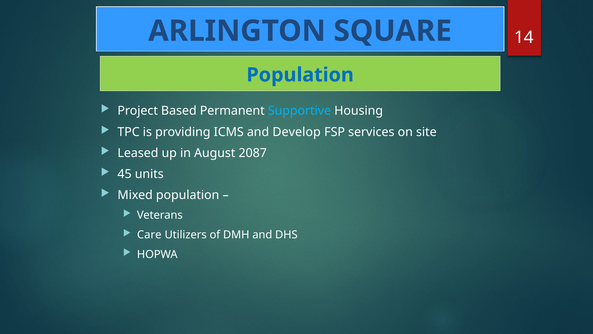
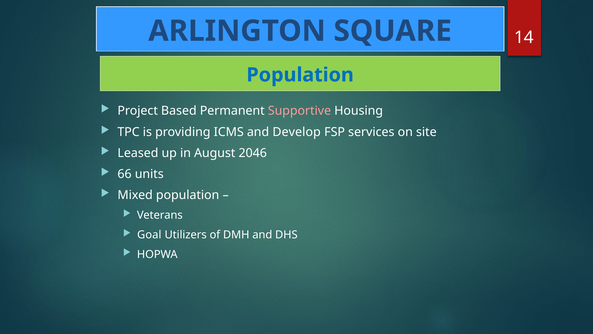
Supportive colour: light blue -> pink (299, 111)
2087: 2087 -> 2046 (253, 153)
45: 45 -> 66 (125, 174)
Care: Care -> Goal (149, 234)
